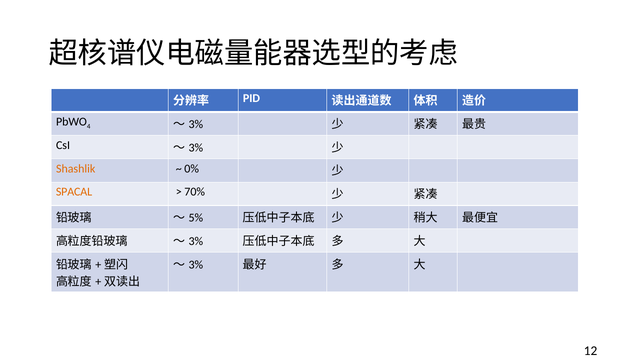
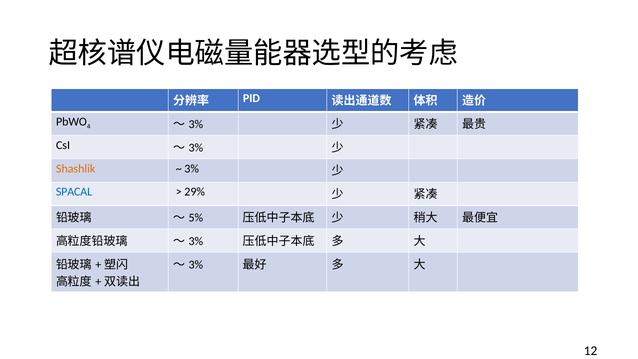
0%: 0% -> 3% (192, 168)
SPACAL colour: orange -> blue (74, 192)
70%: 70% -> 29% (195, 192)
